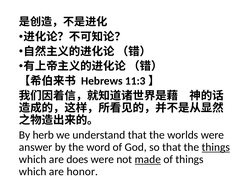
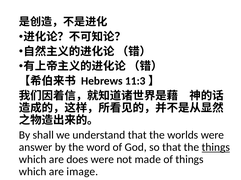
herb: herb -> shall (43, 136)
made underline: present -> none (148, 160)
honor: honor -> image (82, 172)
